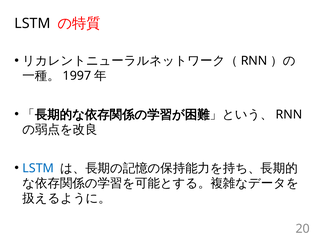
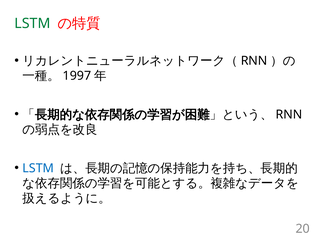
LSTM colour: black -> green (32, 24)
